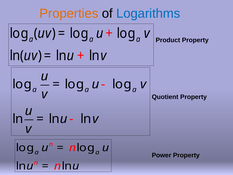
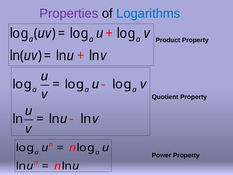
Properties colour: orange -> purple (69, 14)
